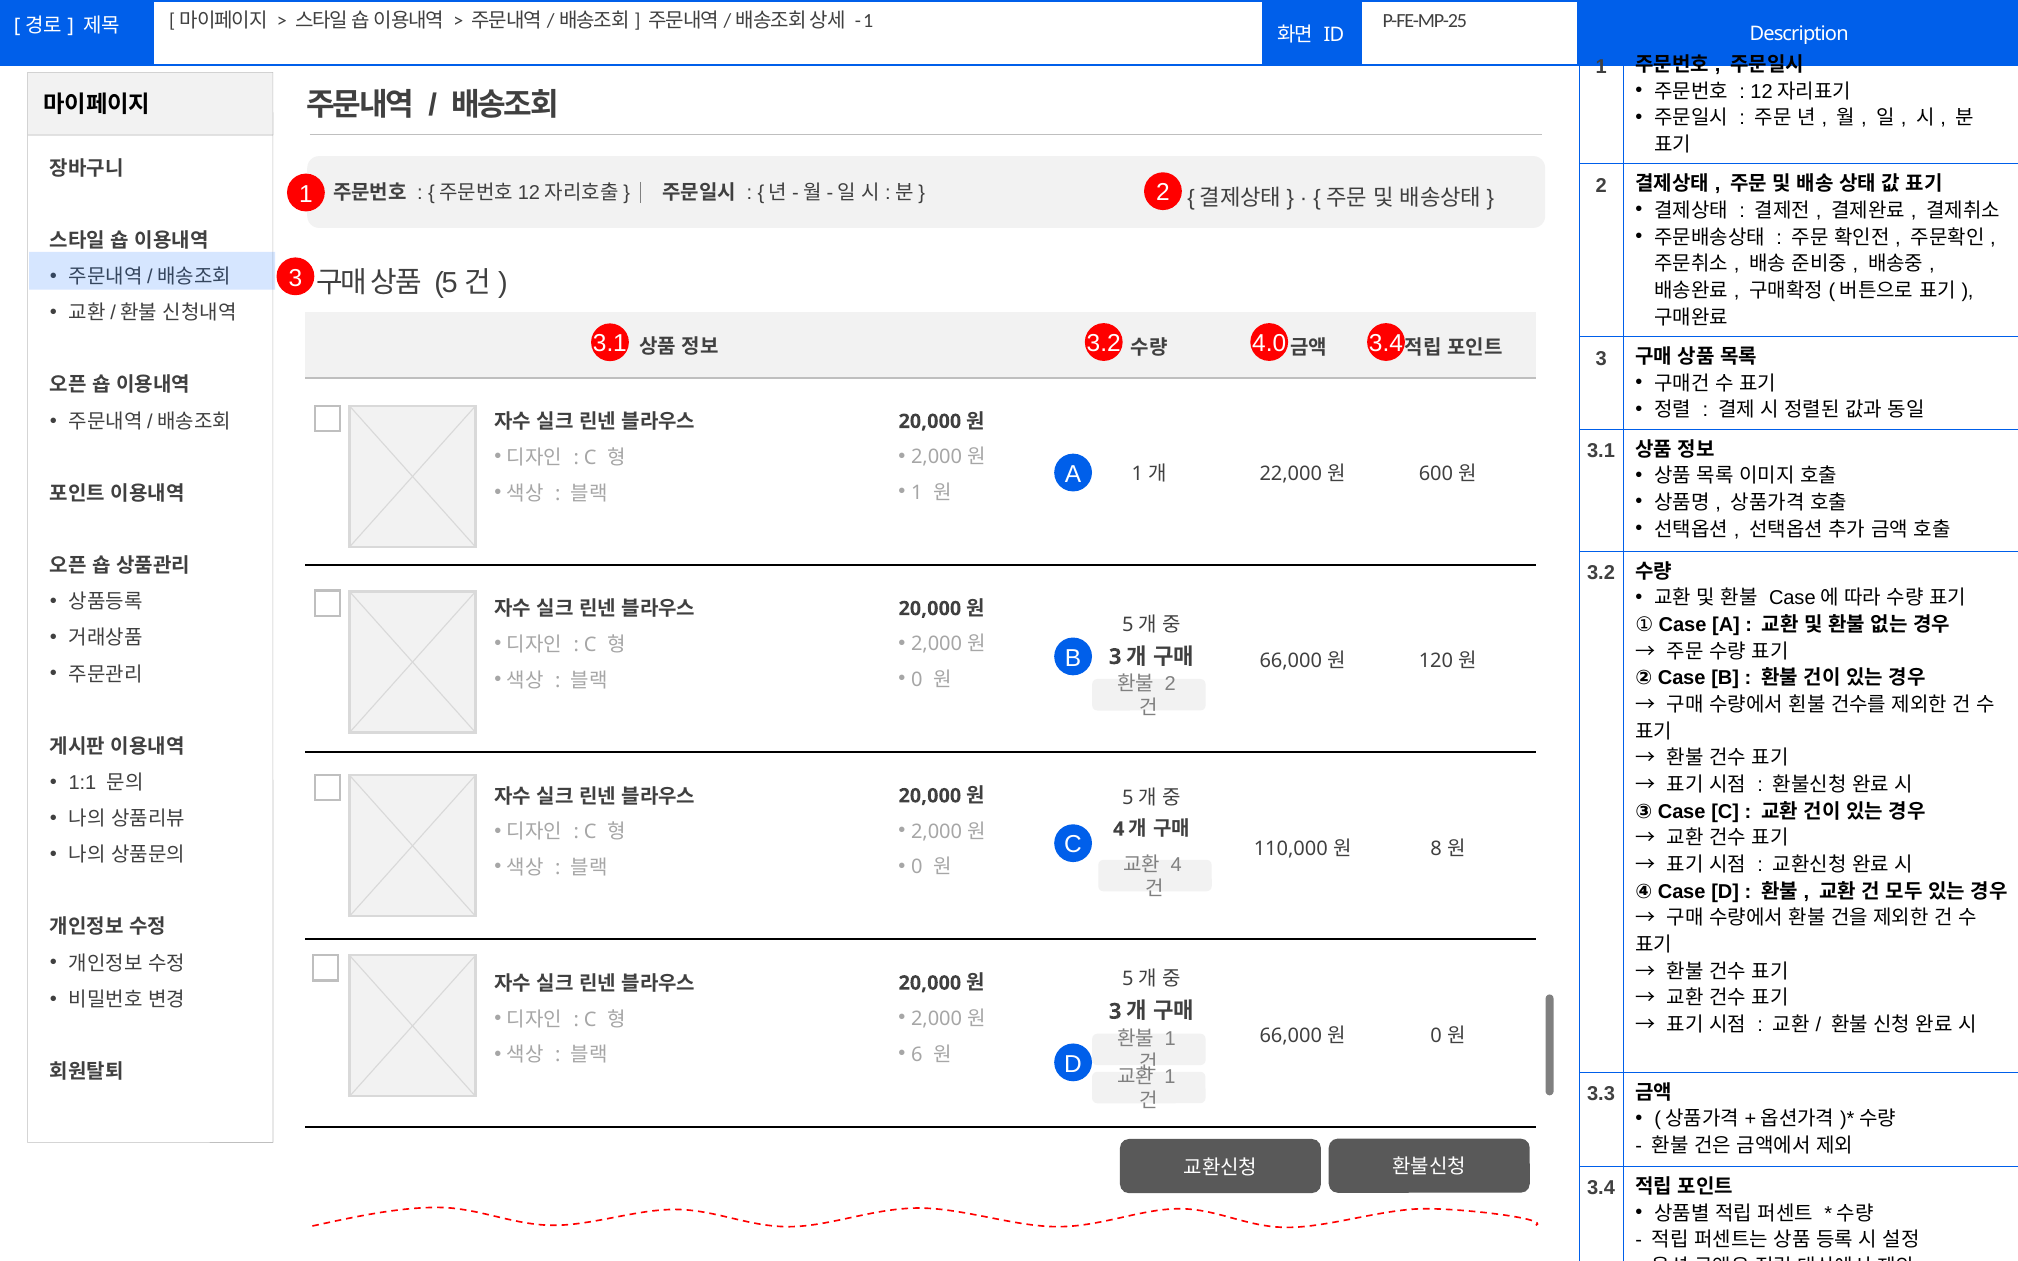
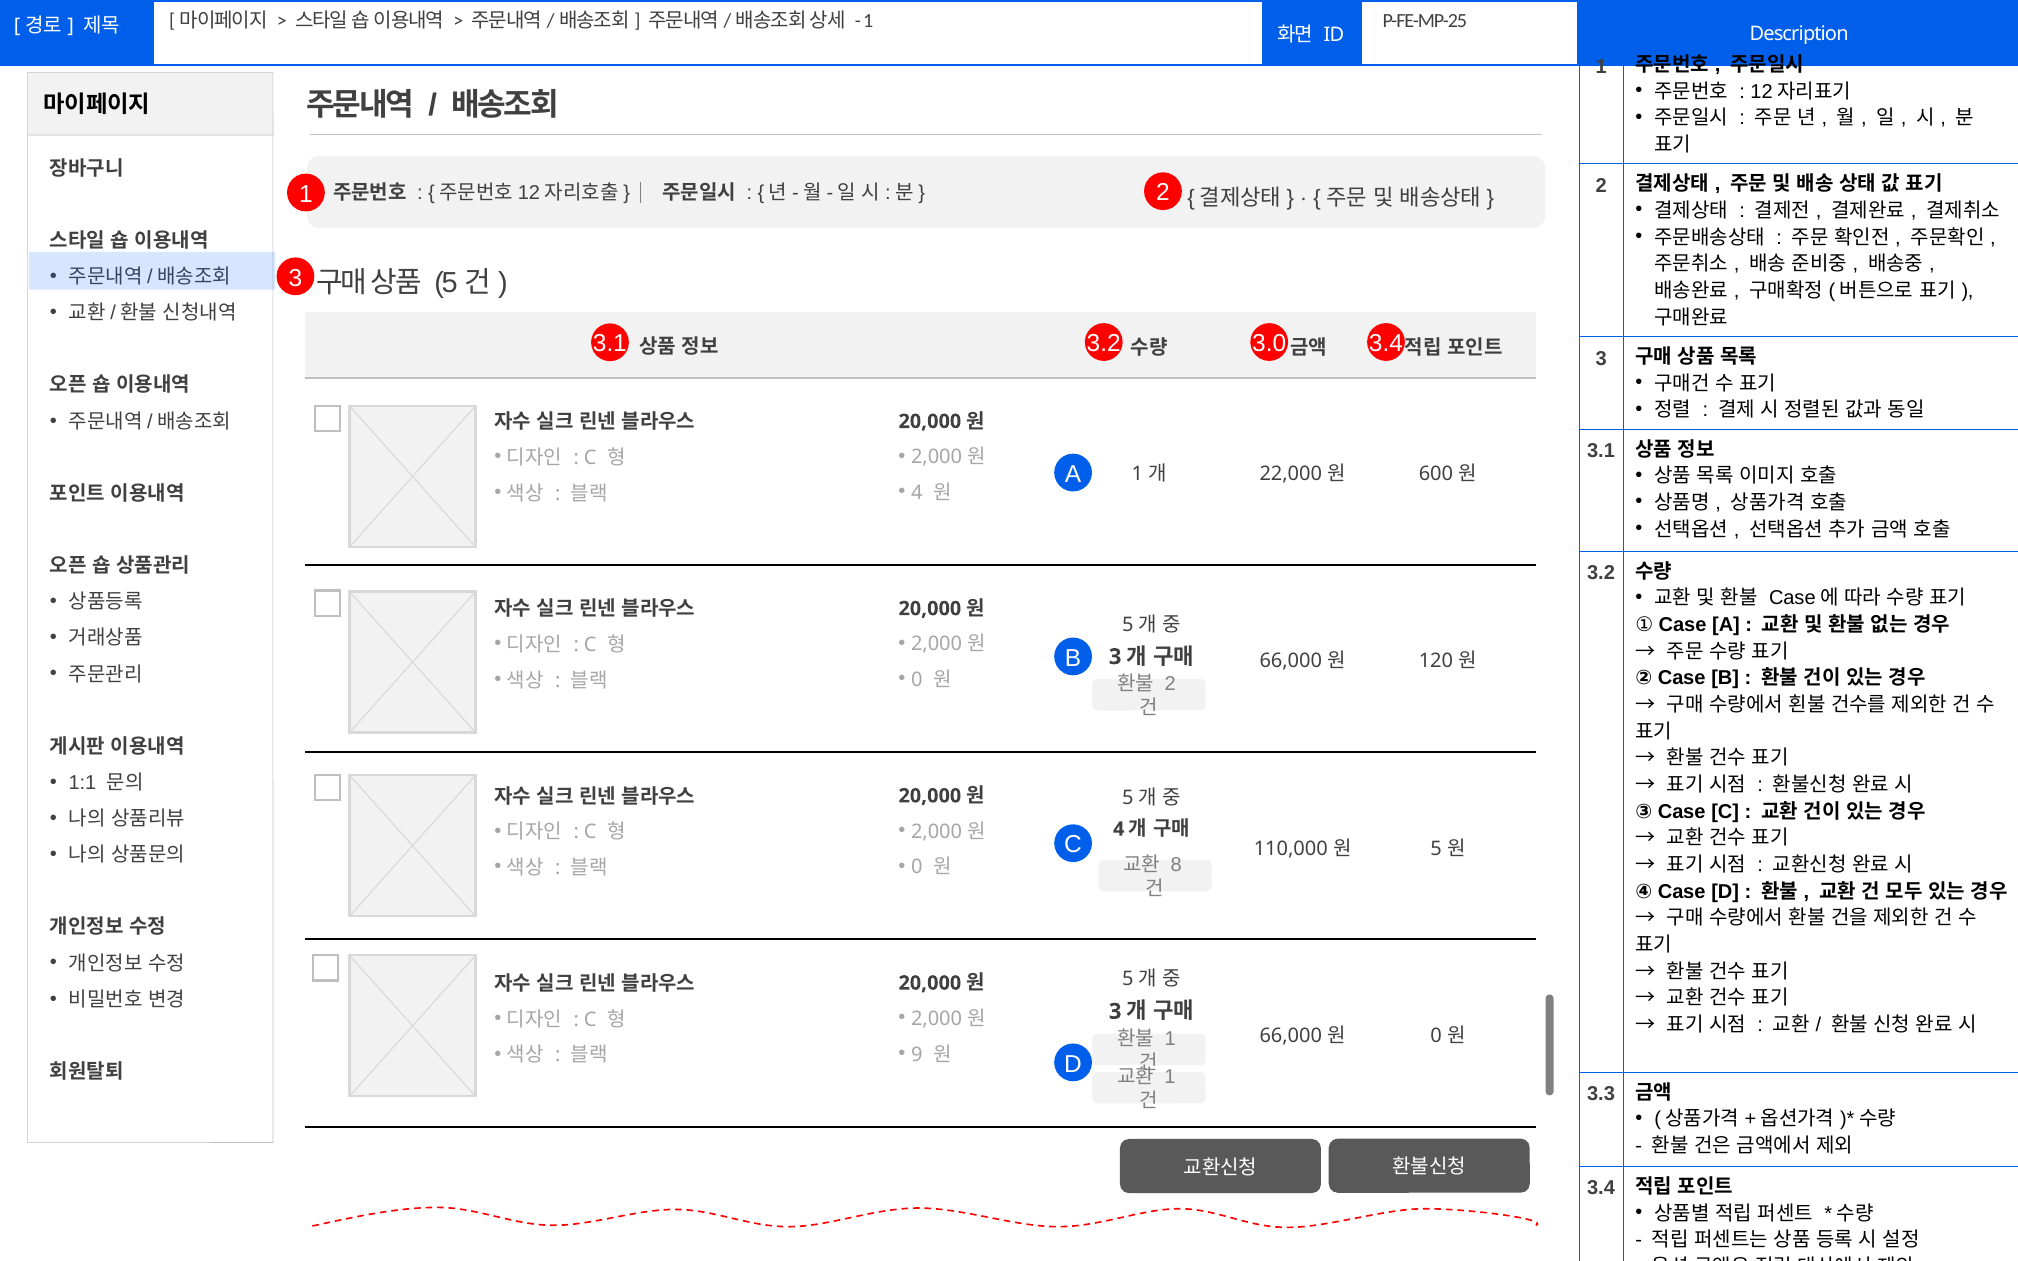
4.0: 4.0 -> 3.0 (1269, 344)
1: 1 -> 4 (917, 493)
8: 8 -> 5 (1436, 848)
4: 4 -> 8 (1176, 865)
6: 6 -> 9 (917, 1055)
